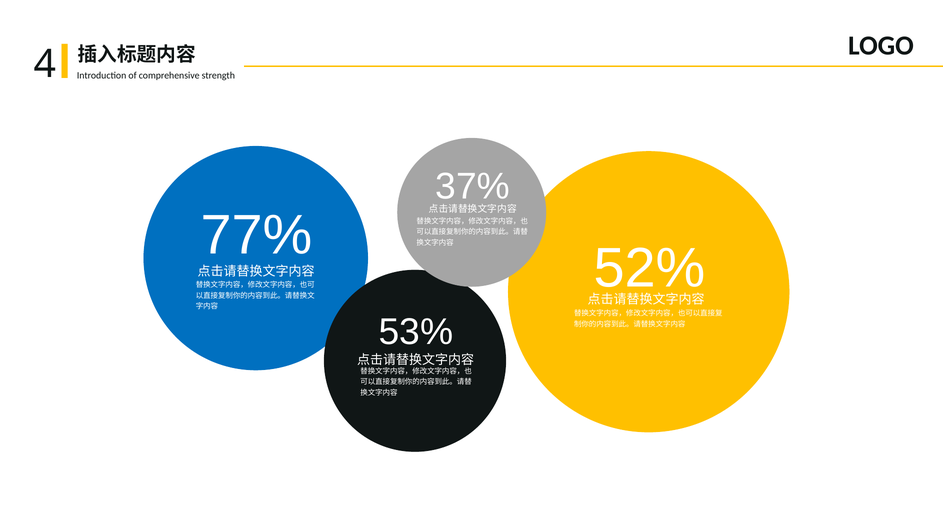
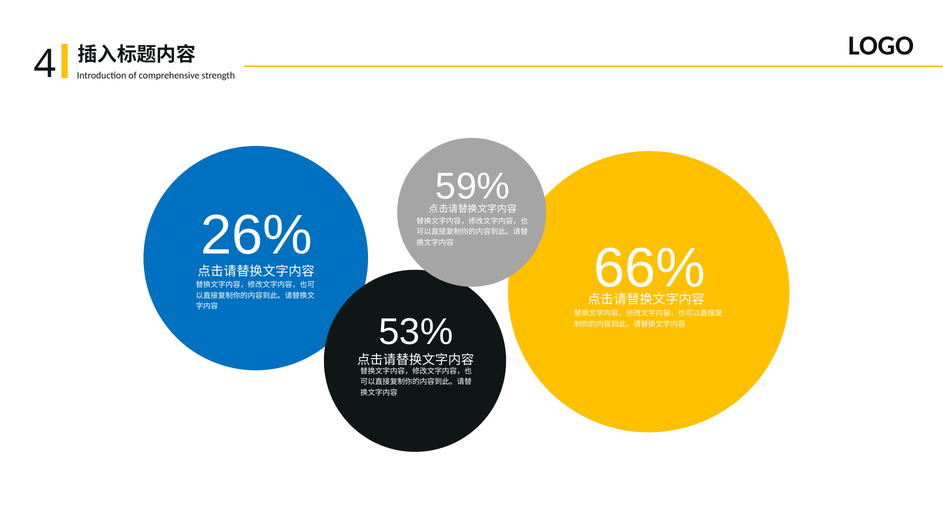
37%: 37% -> 59% (473, 186)
77%: 77% -> 26% (257, 235)
52%: 52% -> 66% (650, 268)
